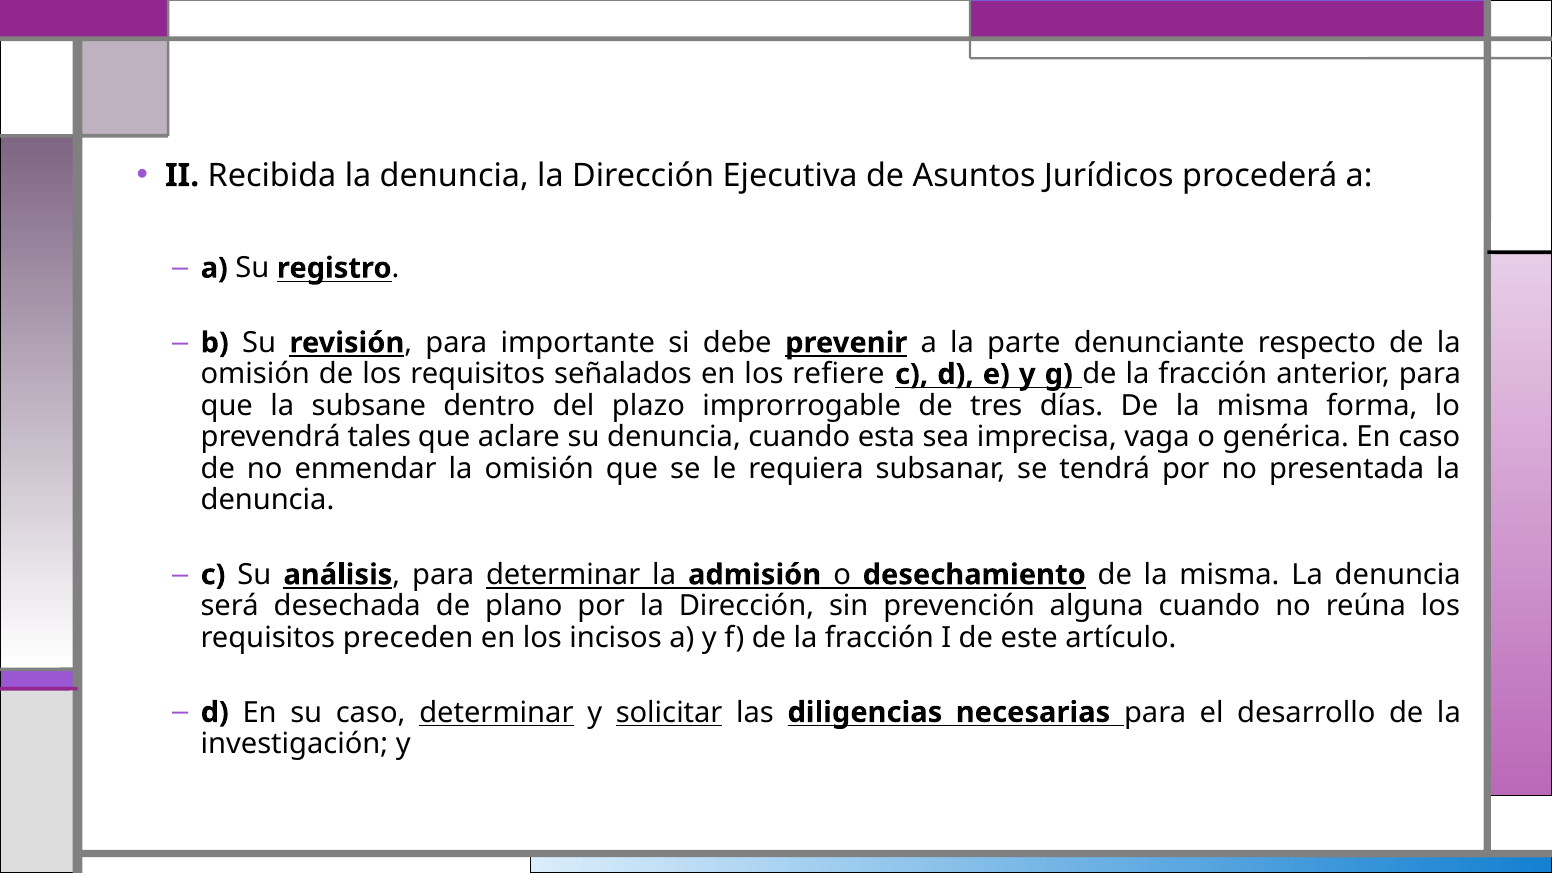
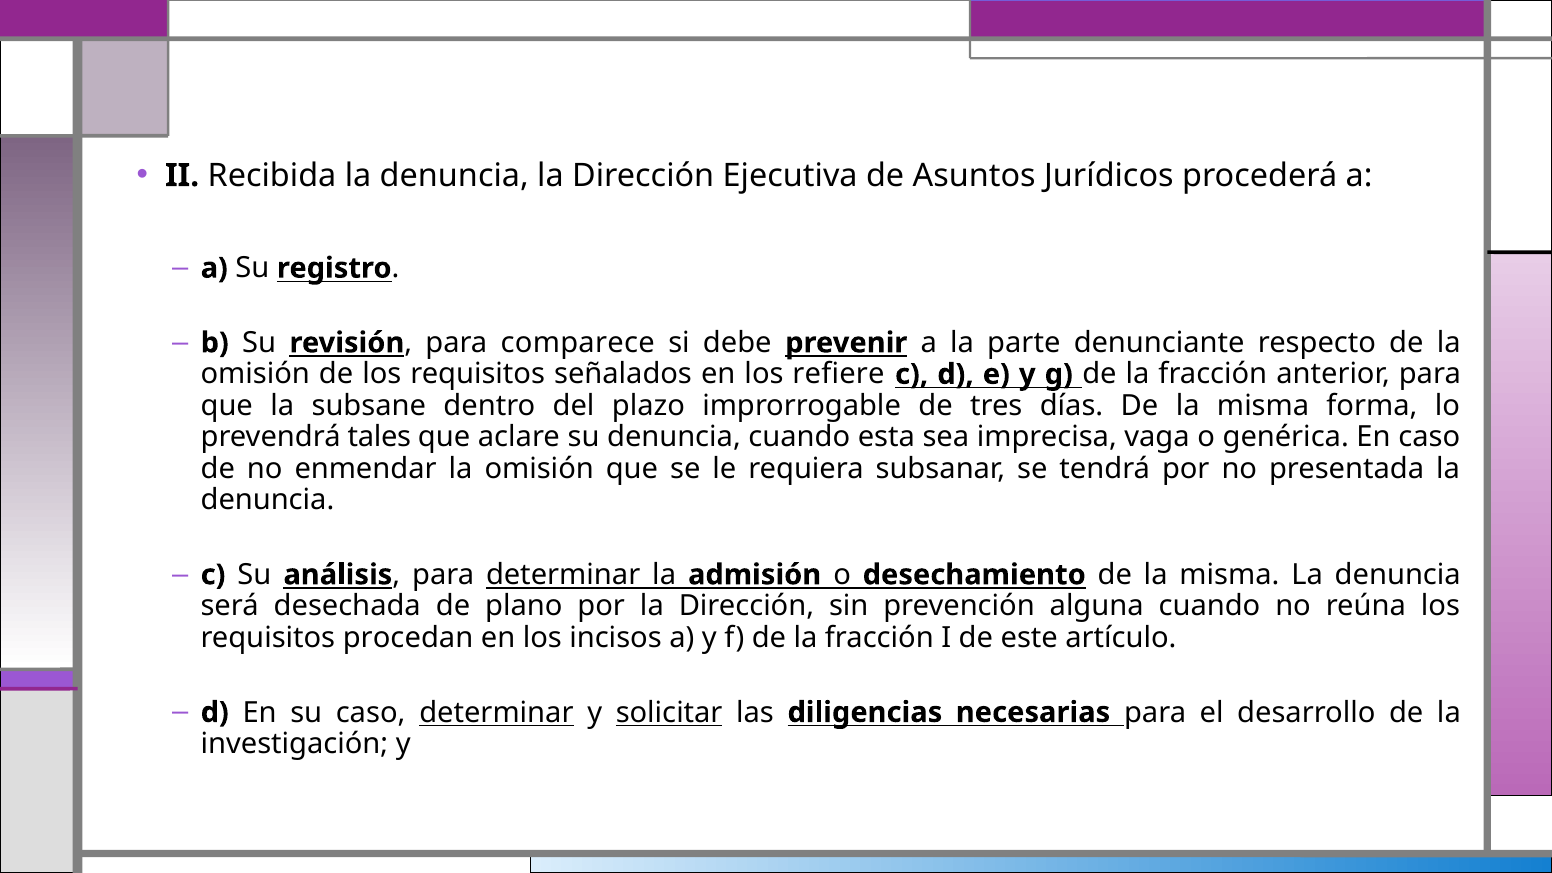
importante: importante -> comparece (578, 343)
preceden: preceden -> procedan (408, 638)
